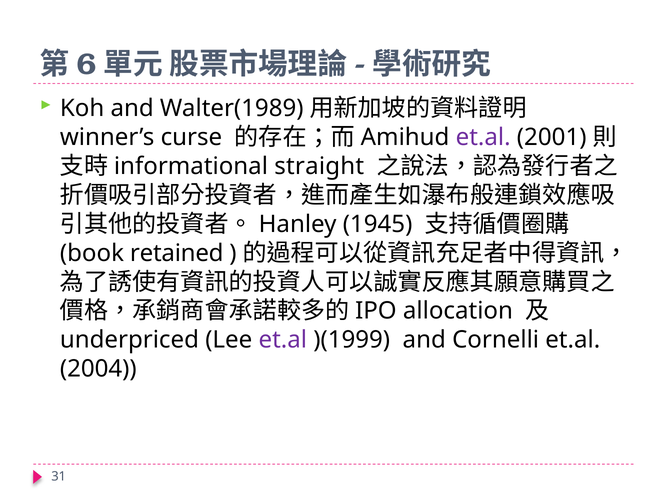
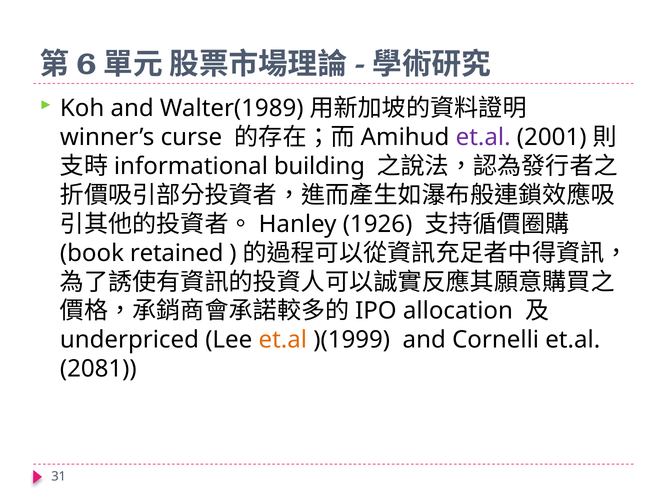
straight: straight -> building (319, 166)
1945: 1945 -> 1926 (378, 224)
et.al colour: purple -> orange (283, 339)
2004: 2004 -> 2081 (98, 368)
